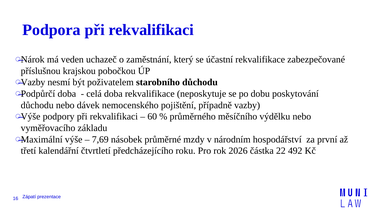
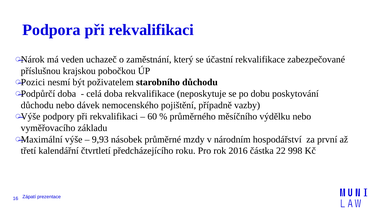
Vazby: Vazby -> Pozici (33, 82)
7,69: 7,69 -> 9,93 (100, 140)
2026: 2026 -> 2016 (238, 151)
492: 492 -> 998 (295, 151)
